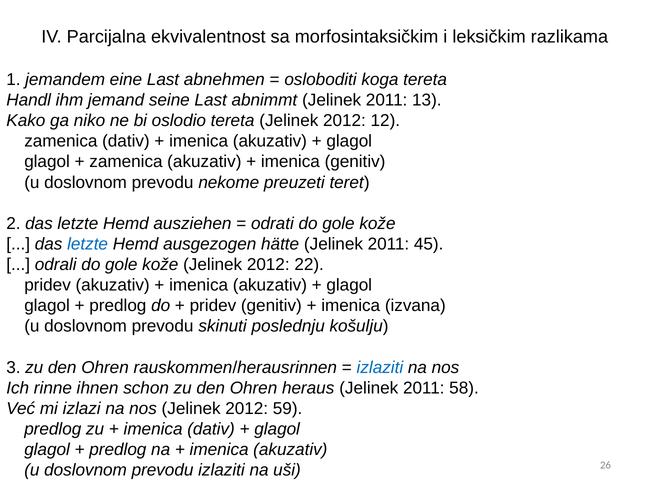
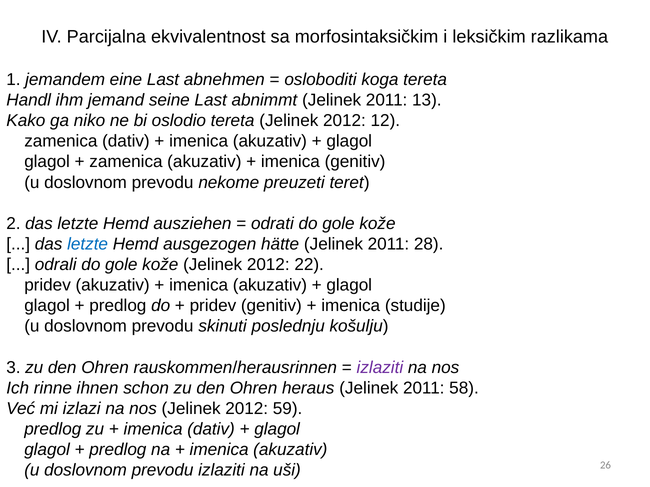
45: 45 -> 28 (429, 244)
izvana: izvana -> studije (415, 306)
izlaziti colour: blue -> purple (380, 368)
